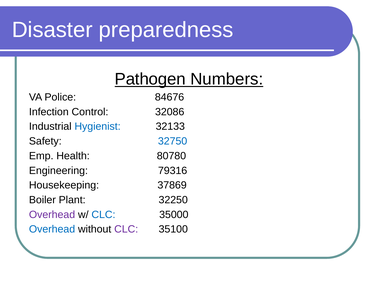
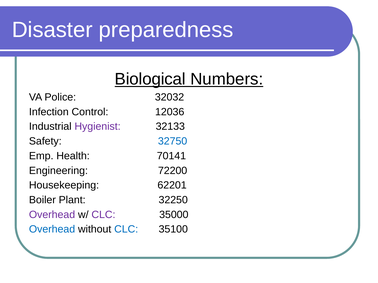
Pathogen: Pathogen -> Biological (150, 79)
84676: 84676 -> 32032 (170, 97)
32086: 32086 -> 12036 (170, 112)
Hygienist colour: blue -> purple (98, 127)
80780: 80780 -> 70141 (171, 156)
79316: 79316 -> 72200 (173, 171)
37869: 37869 -> 62201 (172, 186)
CLC colour: blue -> purple (103, 215)
CLC colour: purple -> blue (126, 230)
